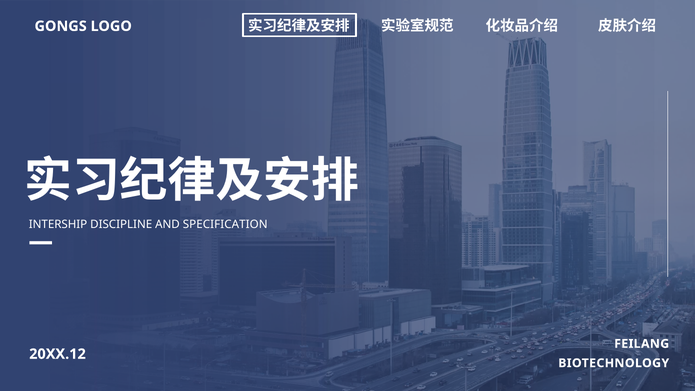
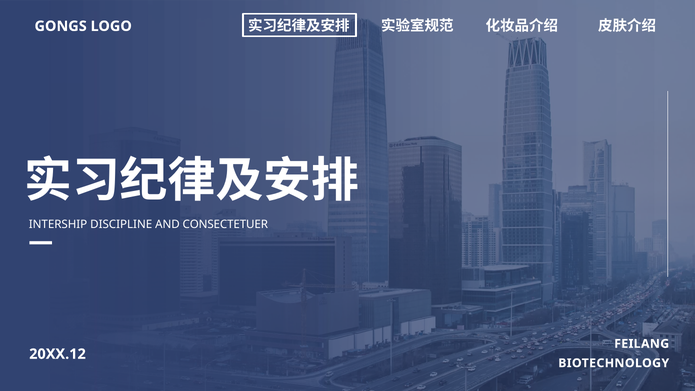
SPECIFICATION: SPECIFICATION -> CONSECTETUER (225, 224)
